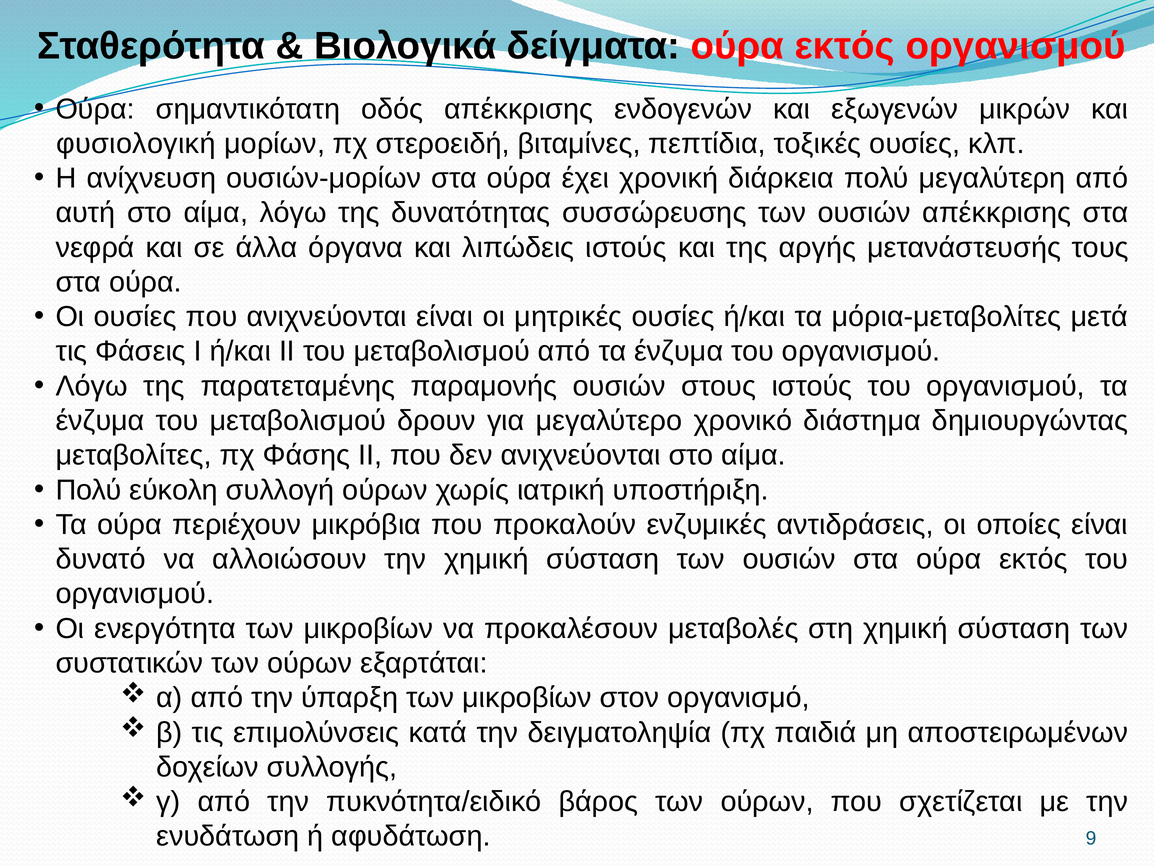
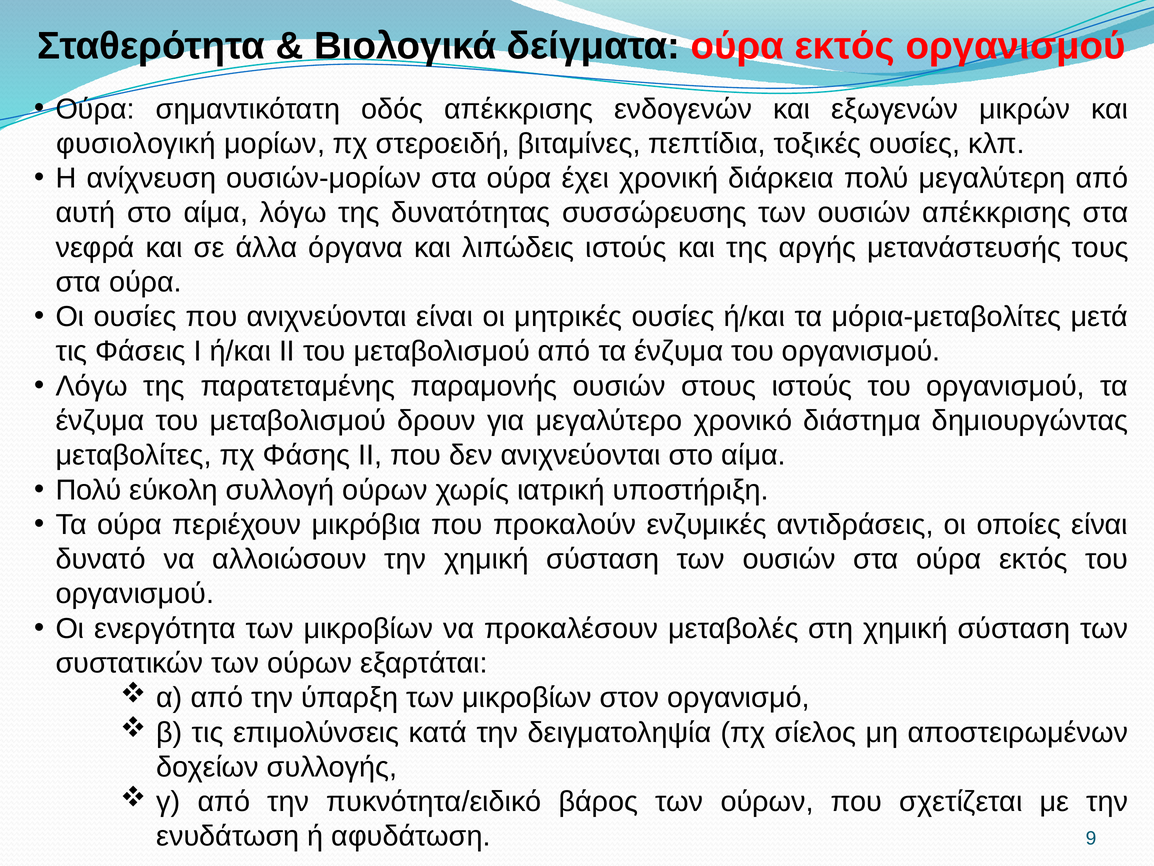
παιδιά: παιδιά -> σίελος (816, 732)
